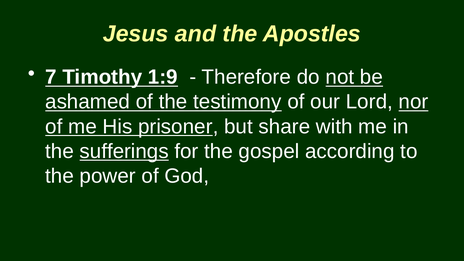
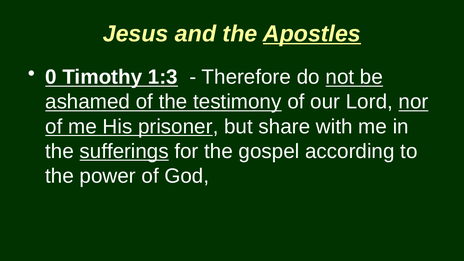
Apostles underline: none -> present (312, 34)
7: 7 -> 0 (51, 77)
1:9: 1:9 -> 1:3 (163, 77)
